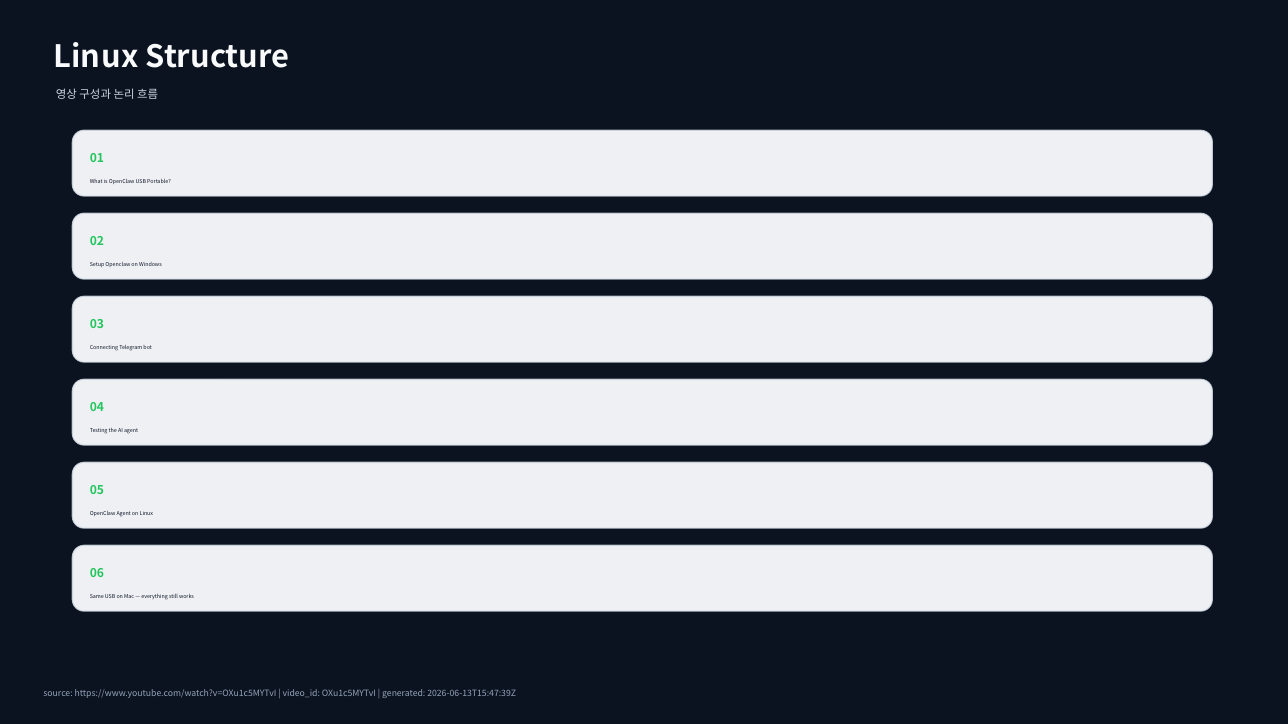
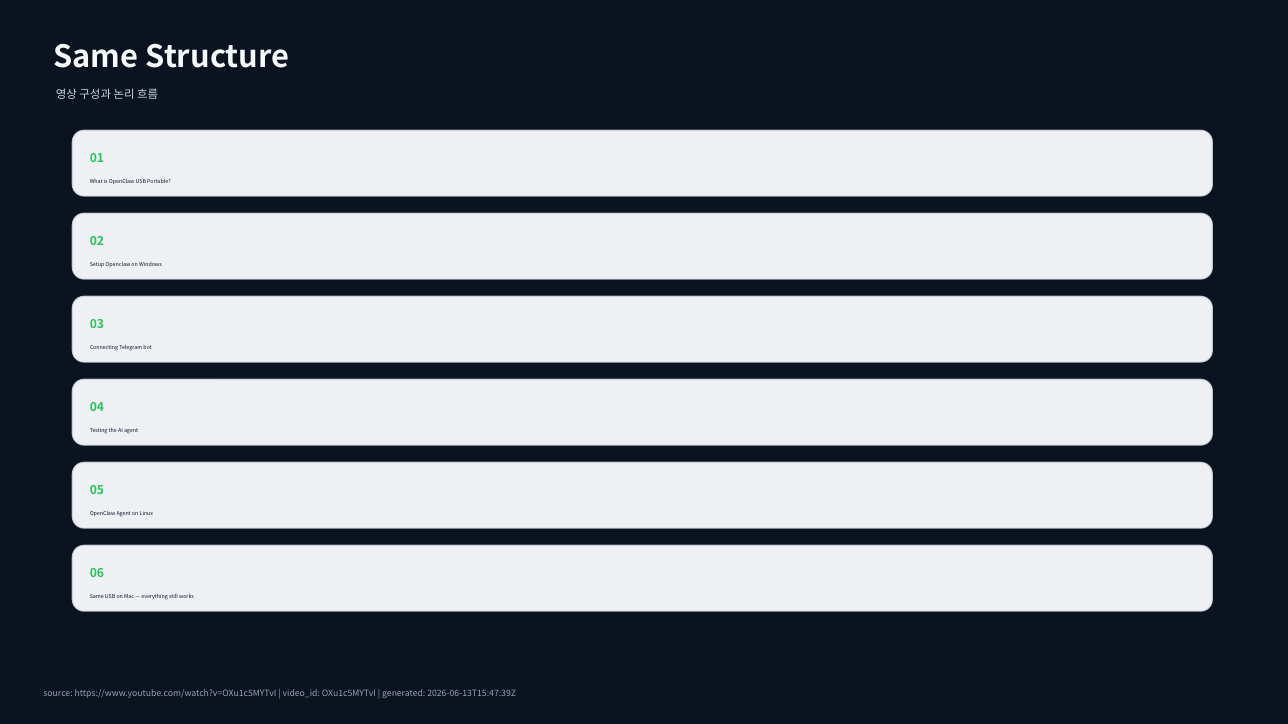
Linux: Linux -> Same (96, 58)
